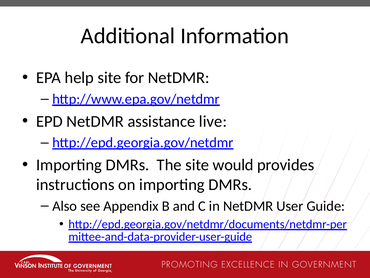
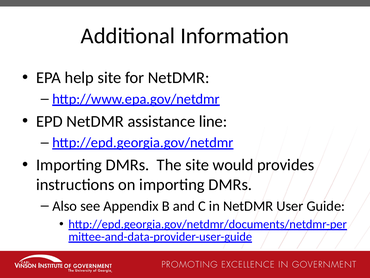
live: live -> line (213, 121)
